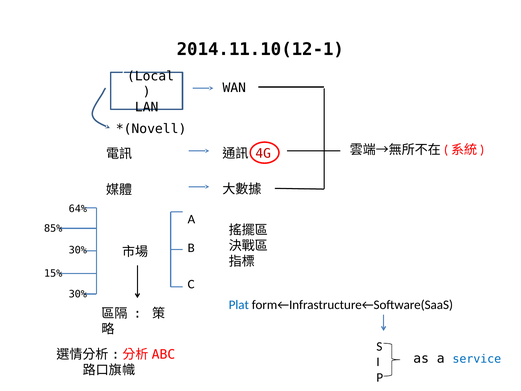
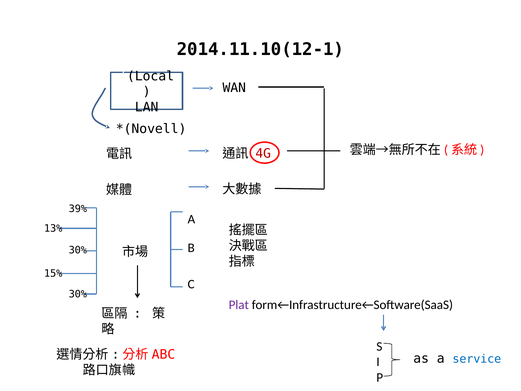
64%: 64% -> 39% (78, 209)
85%: 85% -> 13% (53, 228)
Plat colour: blue -> purple (239, 305)
